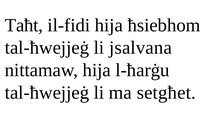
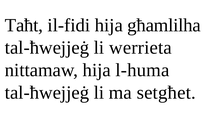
ħsiebhom: ħsiebhom -> għamlilha (164, 25)
jsalvana: jsalvana -> werrieta (140, 48)
l-ħarġu: l-ħarġu -> l-huma (142, 70)
